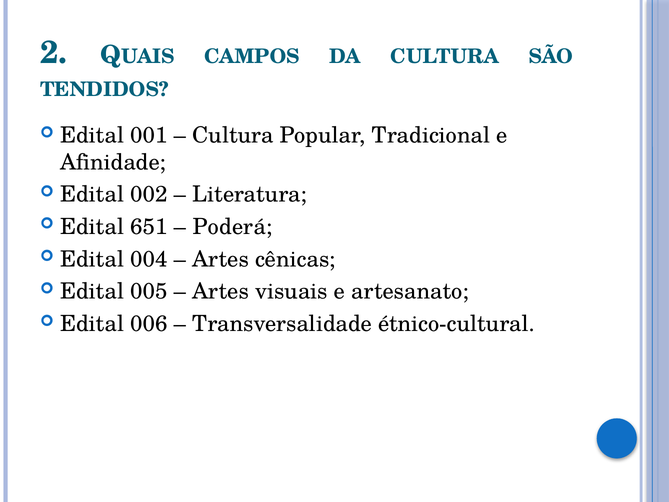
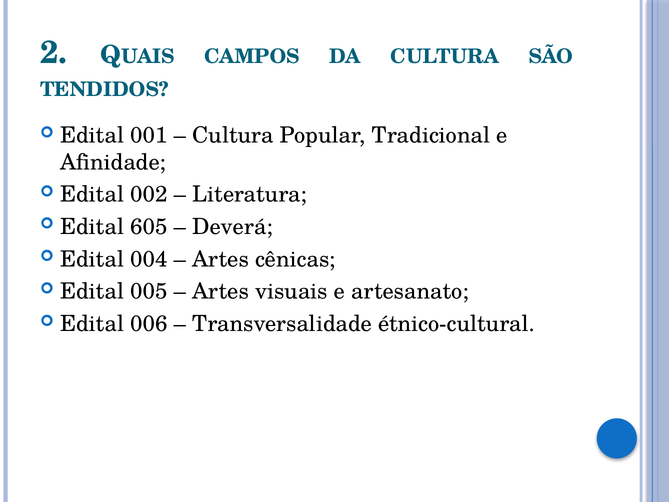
651: 651 -> 605 (149, 227)
Poderá: Poderá -> Deverá (233, 227)
